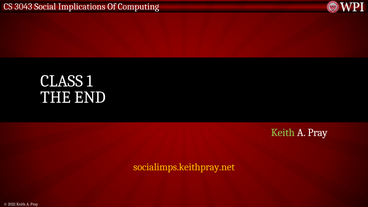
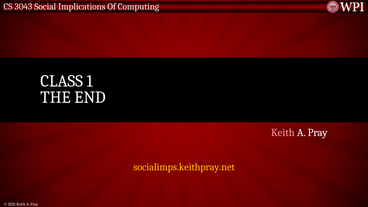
Keith colour: light green -> pink (283, 133)
